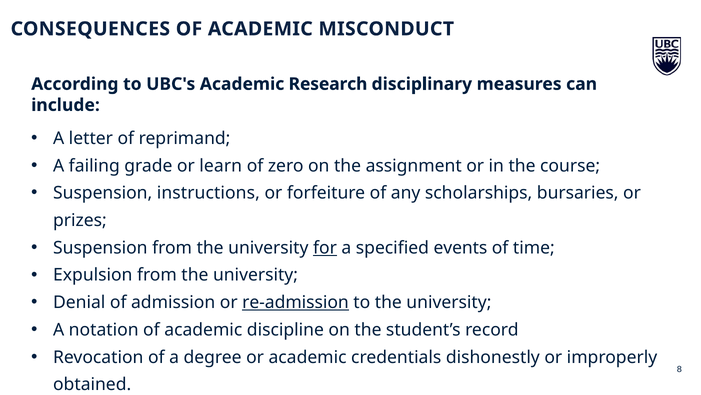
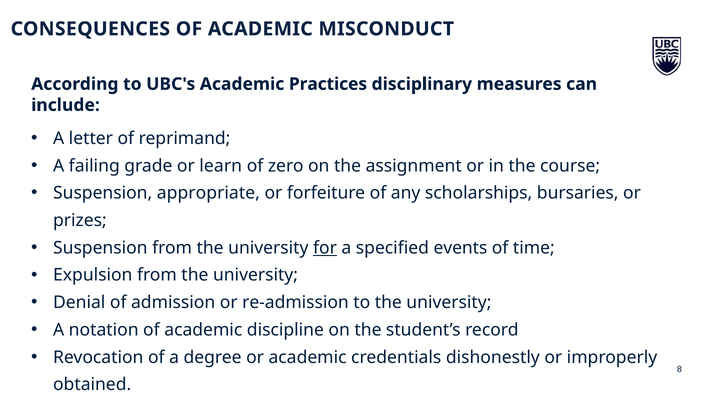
Research: Research -> Practices (328, 84)
instructions: instructions -> appropriate (208, 193)
re-admission underline: present -> none (295, 302)
